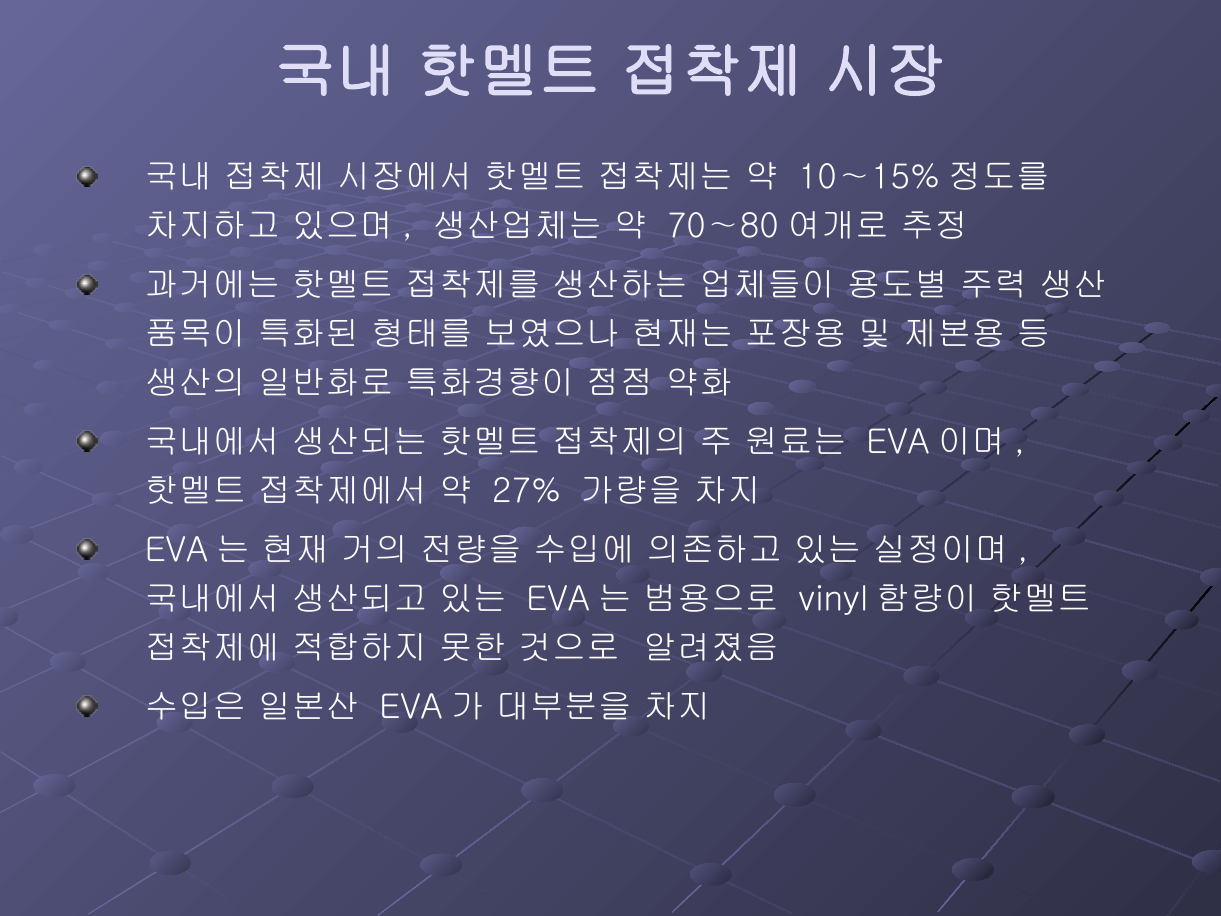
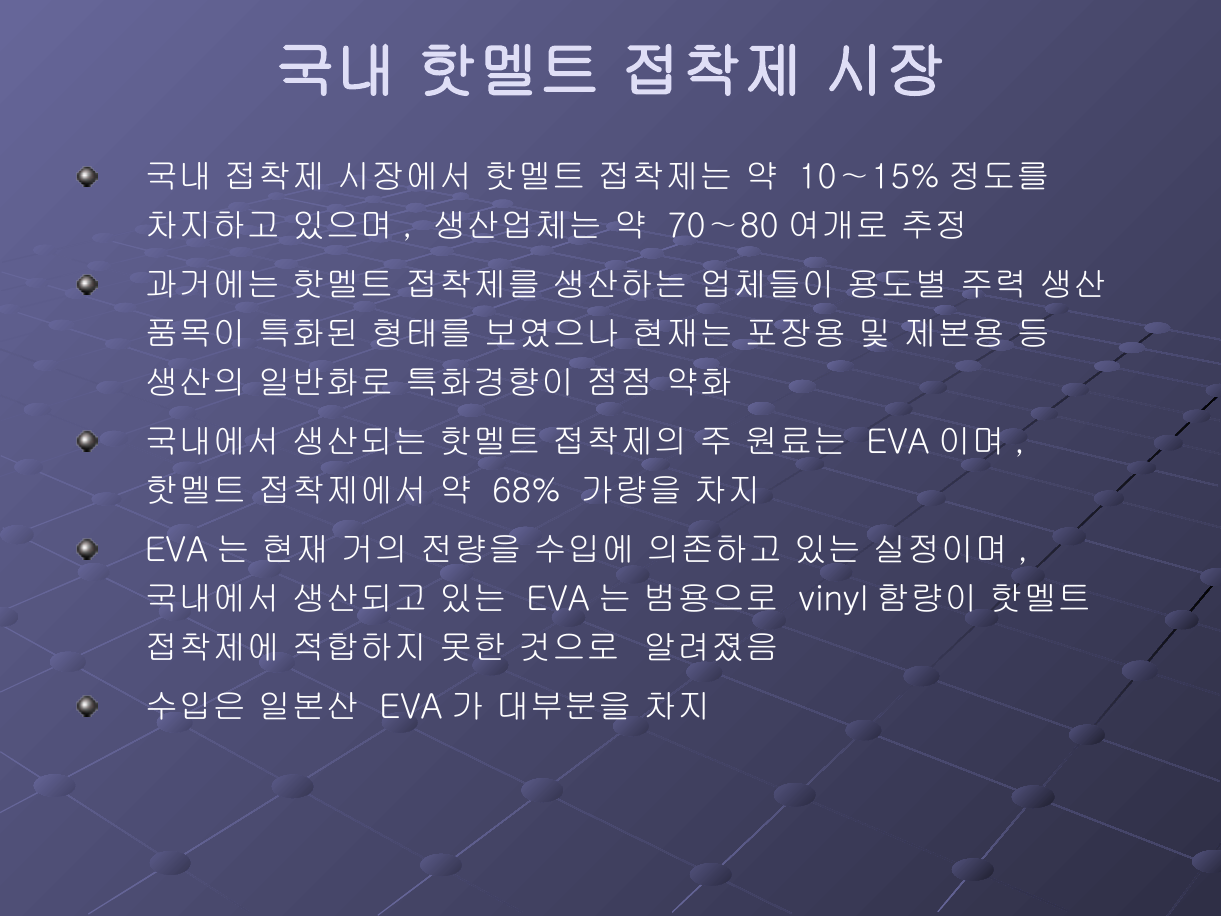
27%: 27% -> 68% (527, 491)
